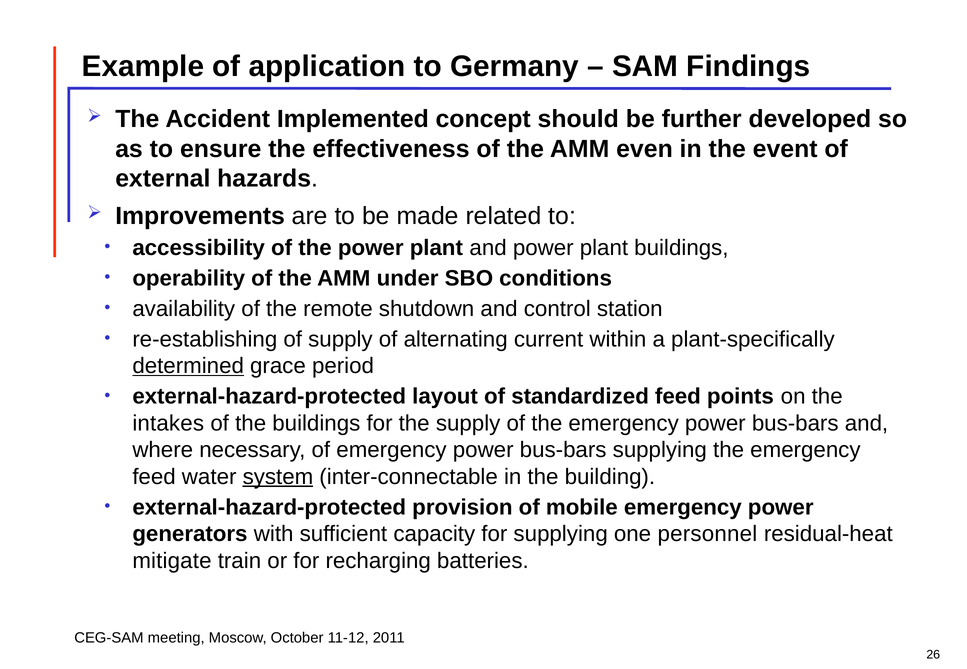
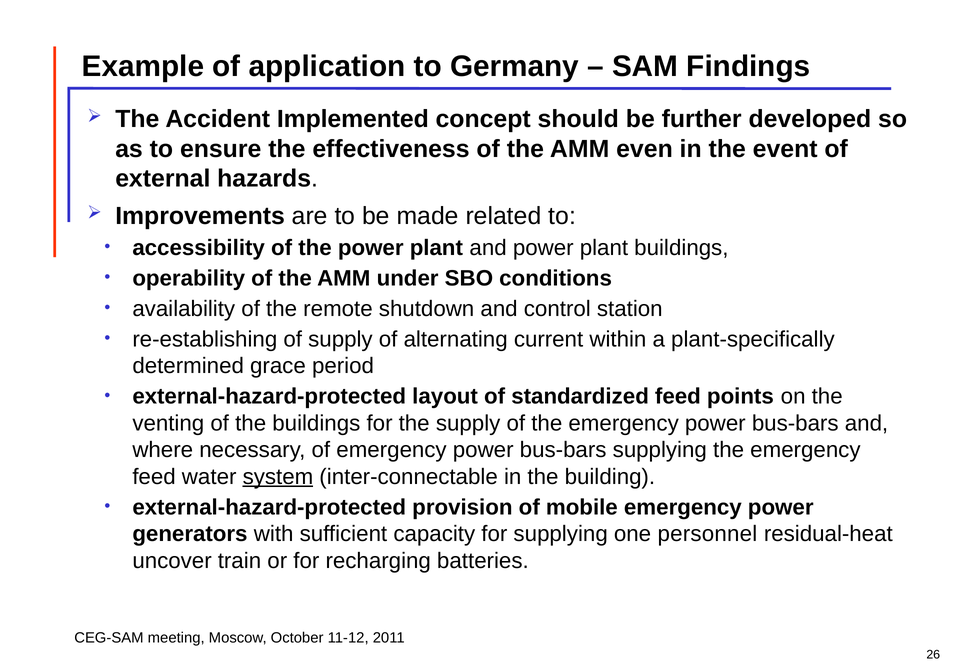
determined underline: present -> none (188, 366)
intakes: intakes -> venting (168, 424)
mitigate: mitigate -> uncover (172, 561)
